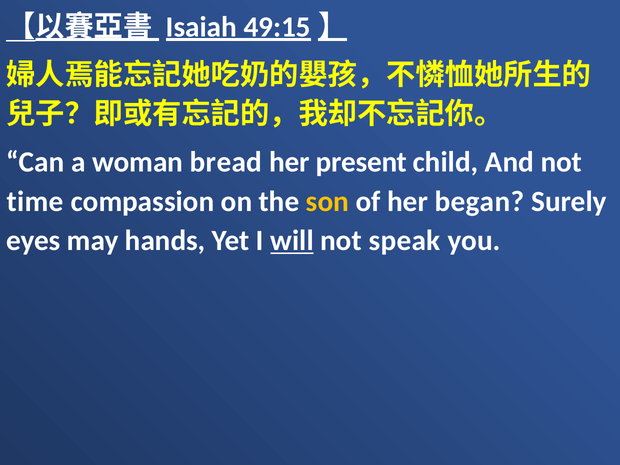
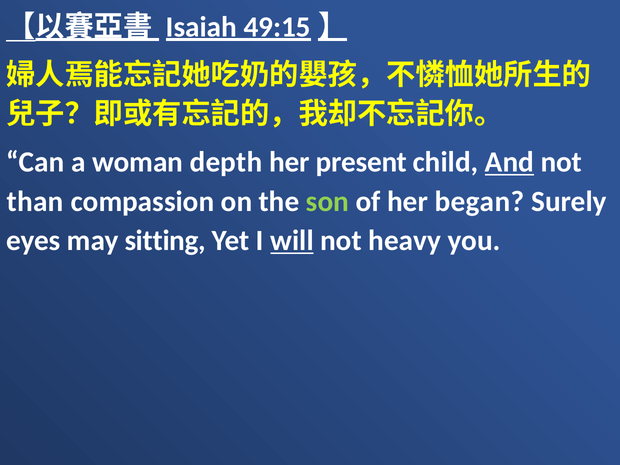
bread: bread -> depth (226, 162)
And underline: none -> present (509, 162)
time: time -> than (35, 201)
son colour: yellow -> light green (327, 201)
hands: hands -> sitting (165, 241)
speak: speak -> heavy (405, 241)
